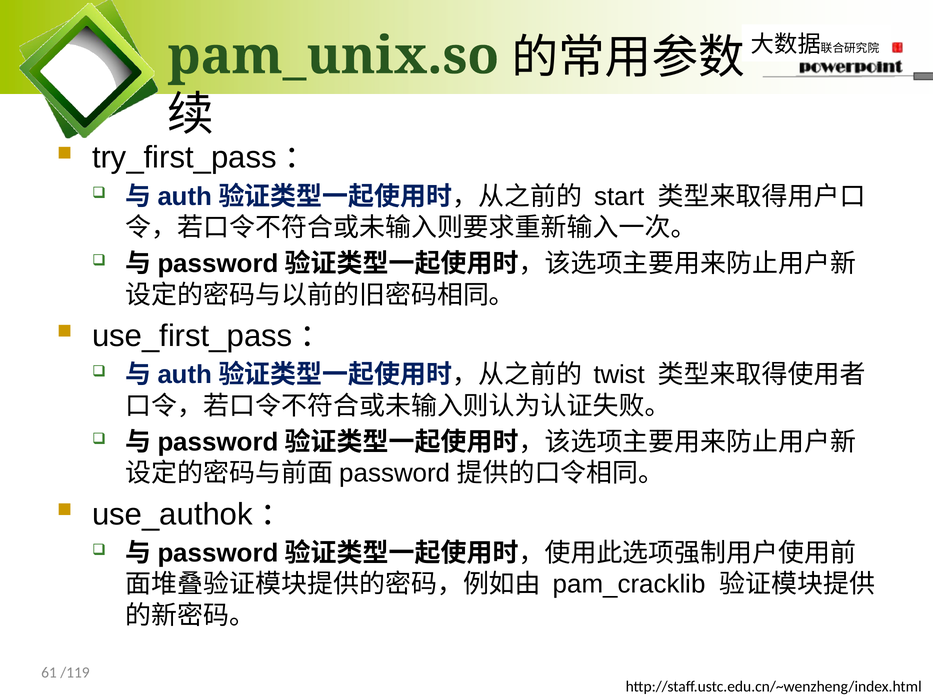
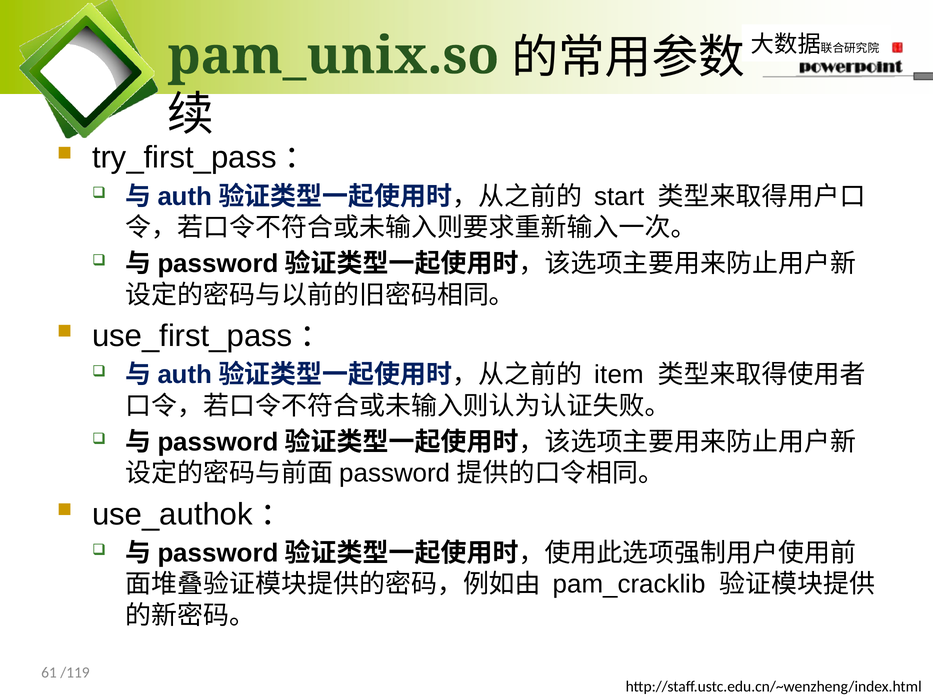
twist: twist -> item (619, 375)
